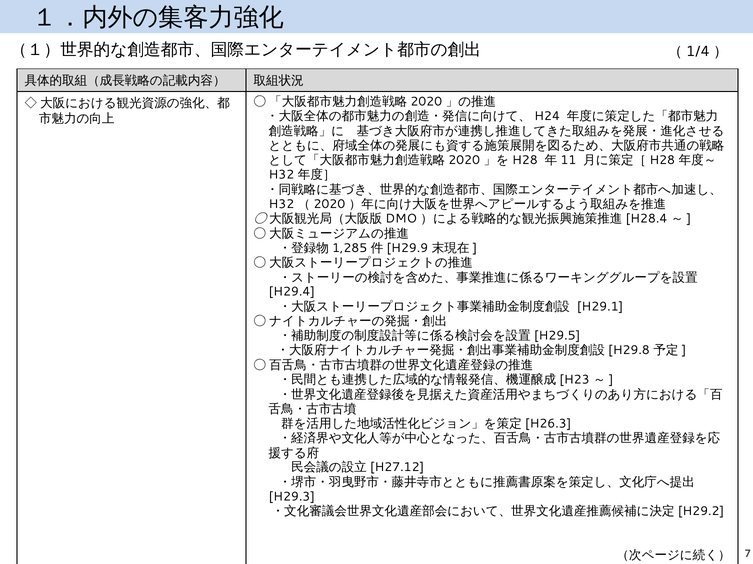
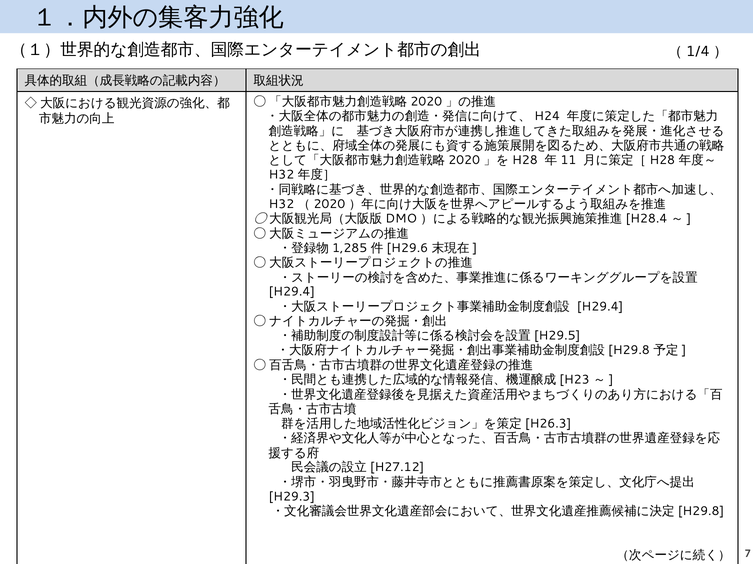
H29.9: H29.9 -> H29.6 (407, 248)
H29.1: H29.1 -> H29.4 (600, 307)
H29.2: H29.2 -> H29.8 (701, 512)
